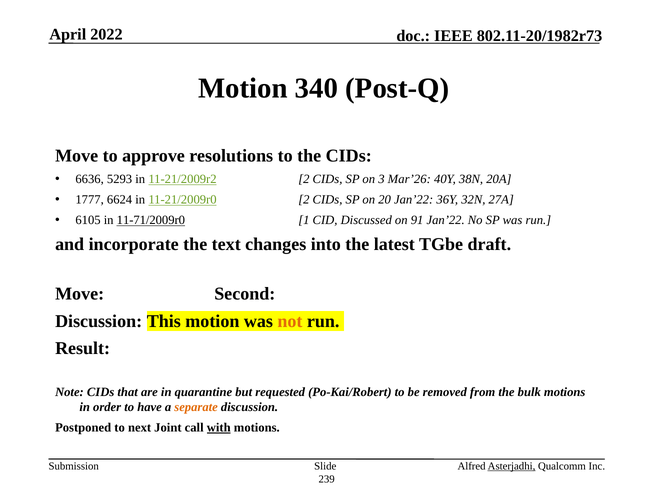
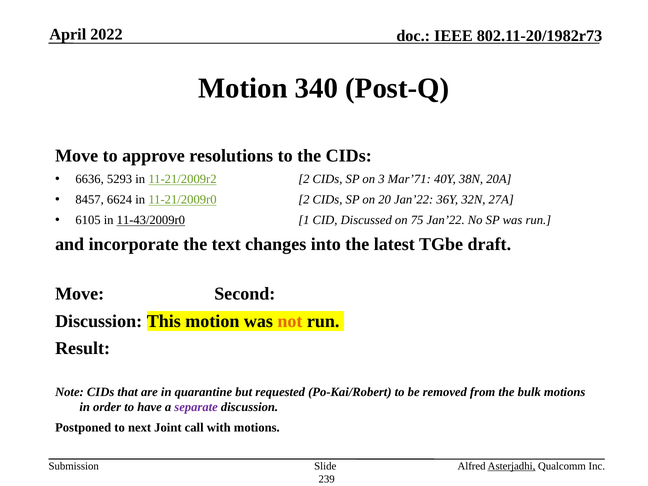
Mar’26: Mar’26 -> Mar’71 (409, 179)
1777: 1777 -> 8457 (90, 200)
11-71/2009r0: 11-71/2009r0 -> 11-43/2009r0 (151, 220)
91: 91 -> 75 (417, 220)
separate colour: orange -> purple (196, 407)
with underline: present -> none (219, 428)
